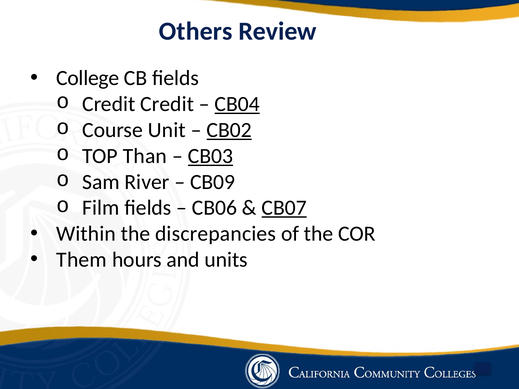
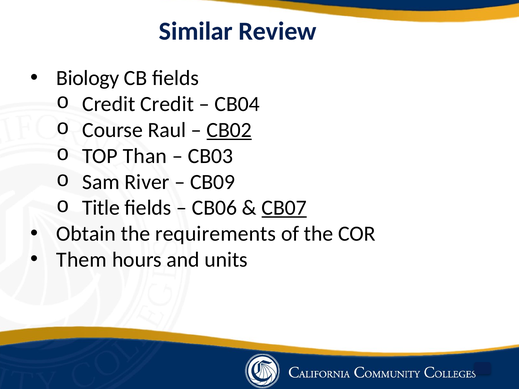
Others: Others -> Similar (196, 31)
College: College -> Biology (88, 78)
CB04 underline: present -> none (237, 104)
Unit: Unit -> Raul (167, 130)
CB03 underline: present -> none (211, 156)
Film: Film -> Title (101, 208)
Within: Within -> Obtain (86, 234)
discrepancies: discrepancies -> requirements (216, 234)
